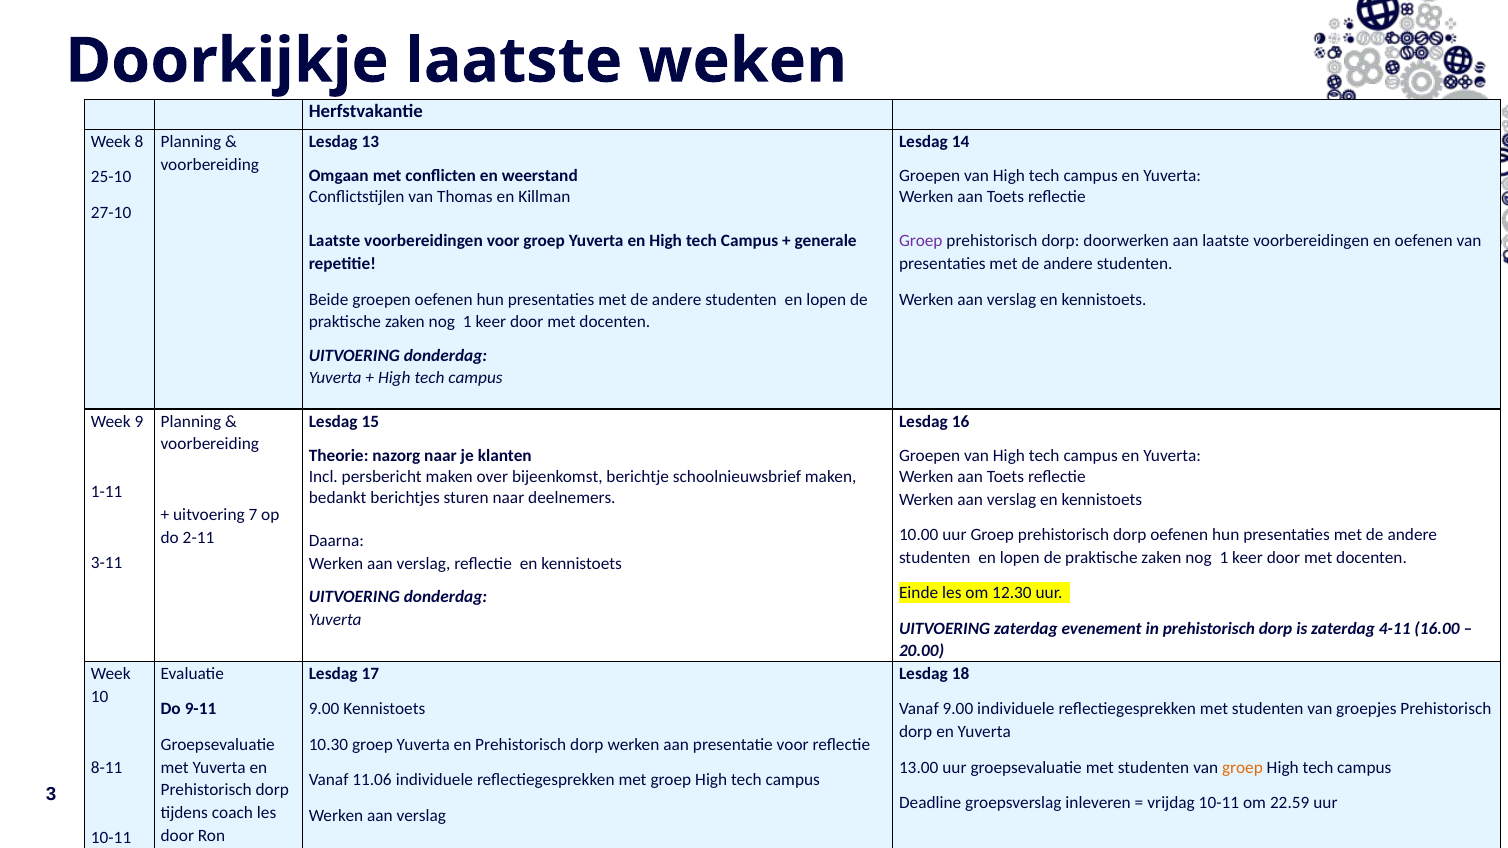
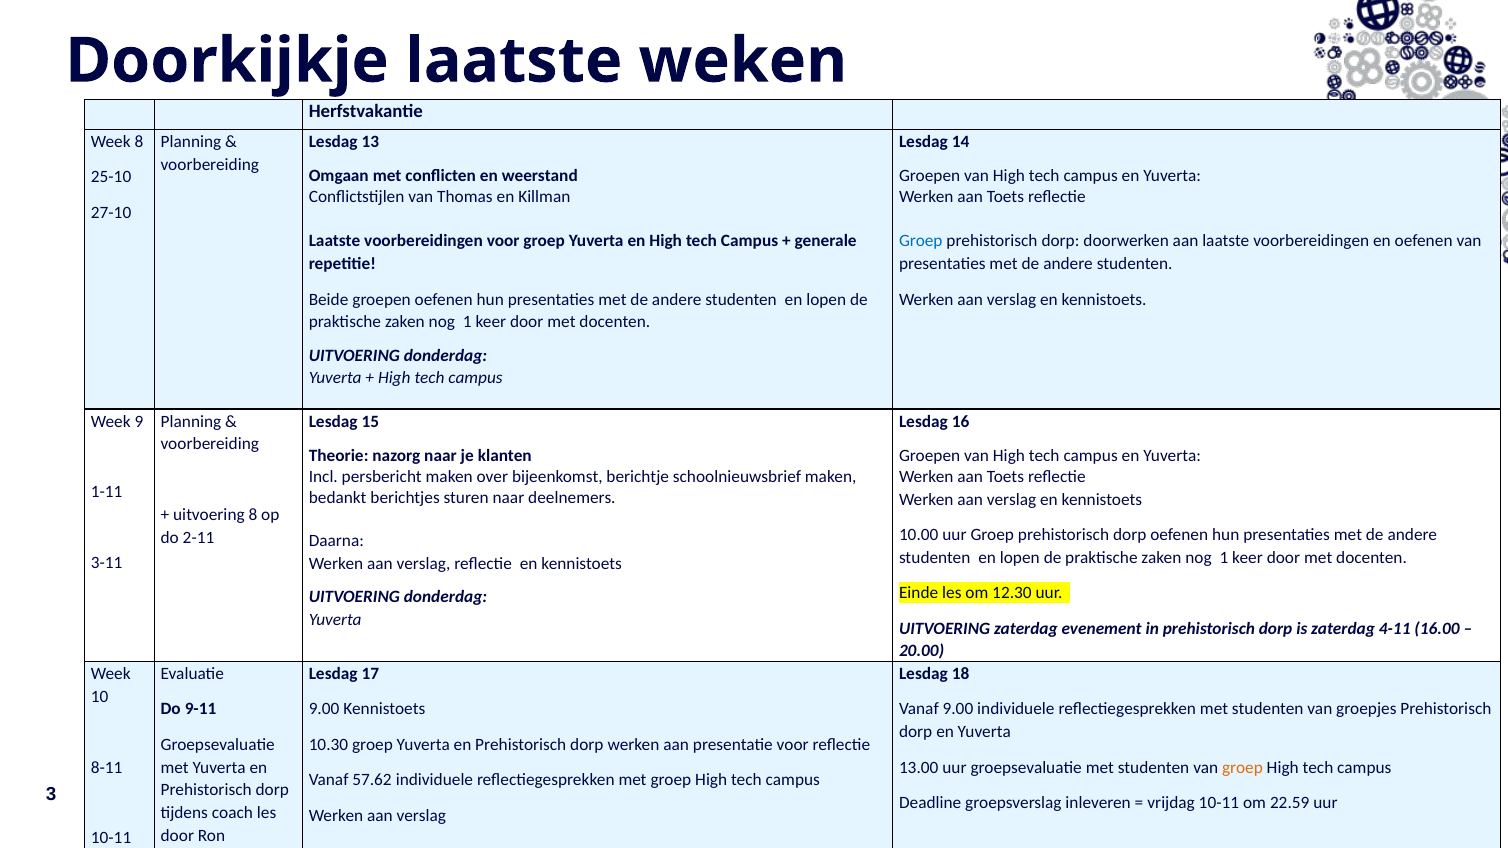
Groep colour: purple -> blue (921, 241)
uitvoering 7: 7 -> 8 (253, 515)
11.06: 11.06 -> 57.62 (372, 780)
